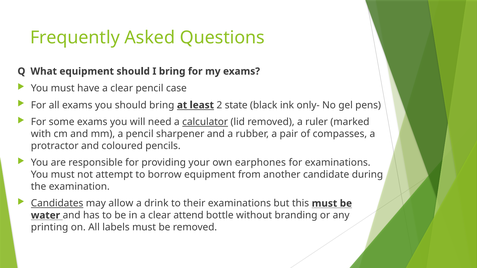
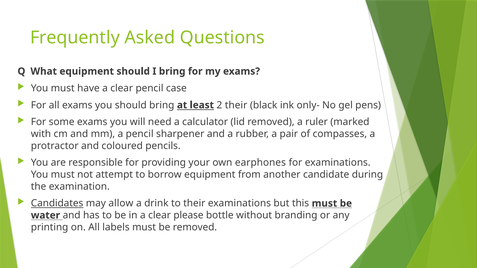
2 state: state -> their (236, 105)
calculator underline: present -> none (205, 122)
attend: attend -> please (188, 216)
